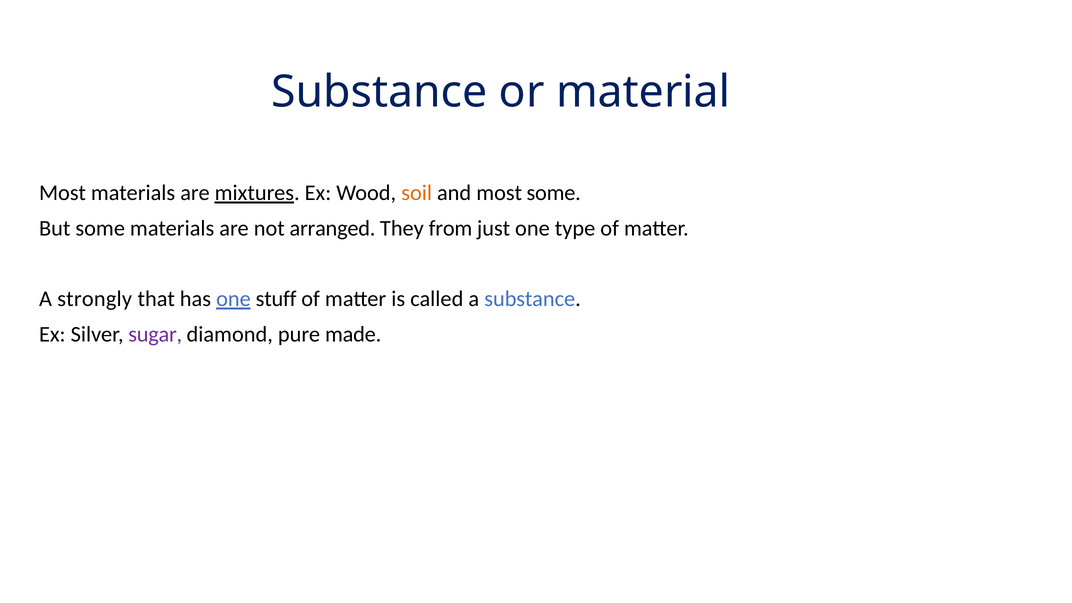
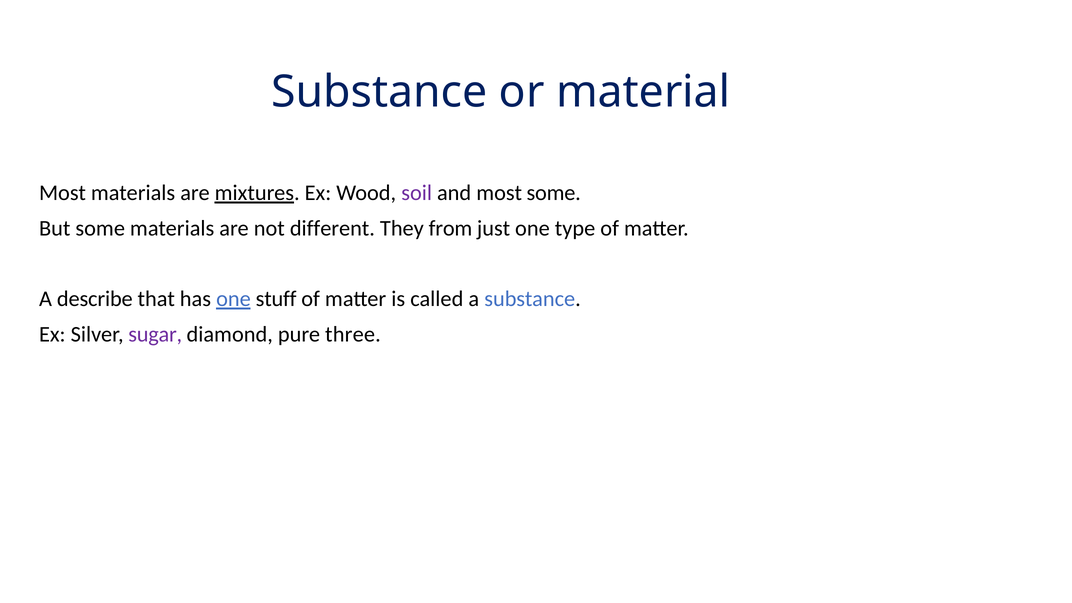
soil colour: orange -> purple (417, 193)
arranged: arranged -> different (332, 228)
strongly: strongly -> describe (95, 299)
made: made -> three (353, 334)
